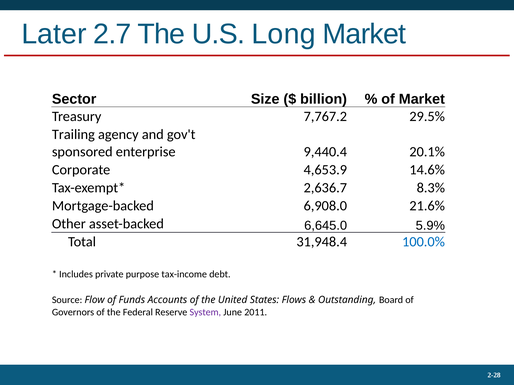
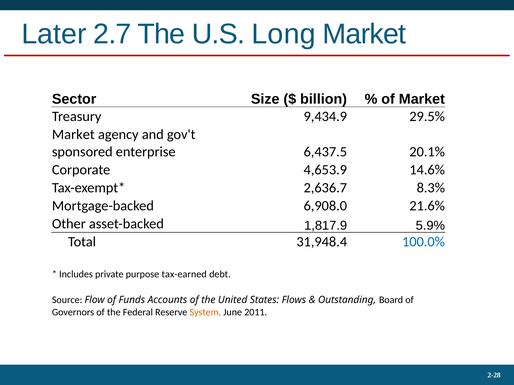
7,767.2: 7,767.2 -> 9,434.9 (325, 117)
Trailing: Trailing -> Market (73, 135)
9,440.4: 9,440.4 -> 6,437.5 (325, 152)
6,645.0: 6,645.0 -> 1,817.9 (326, 226)
tax-income: tax-income -> tax-earned (184, 275)
System colour: purple -> orange (205, 313)
